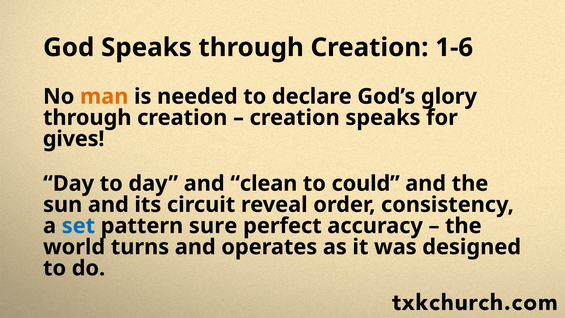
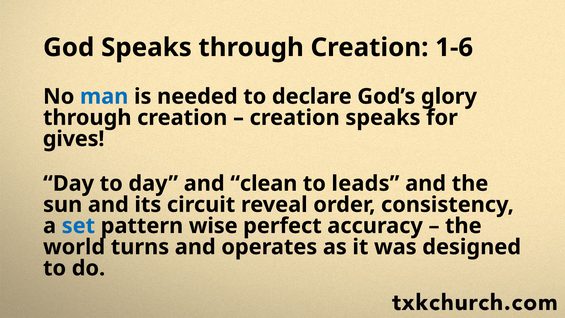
man colour: orange -> blue (104, 96)
could: could -> leads (365, 183)
sure: sure -> wise (213, 226)
